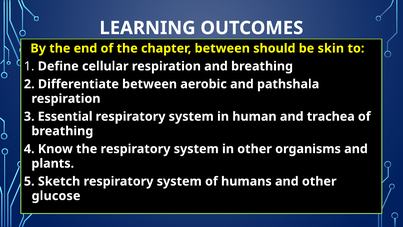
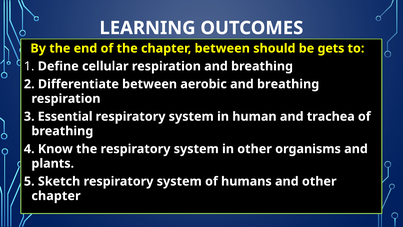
skin: skin -> gets (331, 48)
aerobic and pathshala: pathshala -> breathing (288, 84)
glucose: glucose -> chapter (56, 196)
